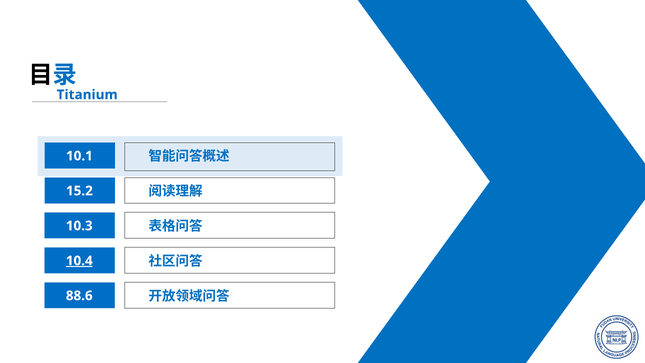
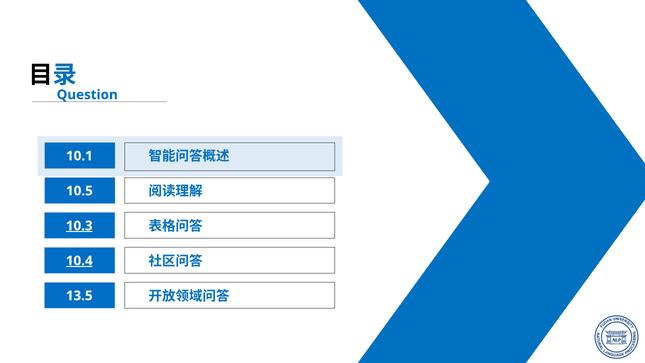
Titanium: Titanium -> Question (87, 95)
15.2: 15.2 -> 10.5 (79, 191)
10.3 underline: none -> present (79, 226)
88.6: 88.6 -> 13.5 (79, 296)
